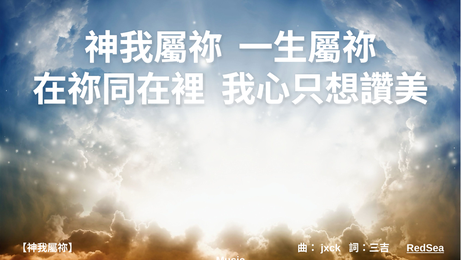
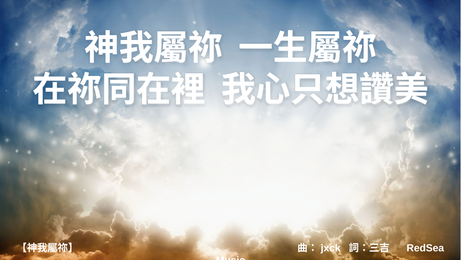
RedSea underline: present -> none (425, 248)
